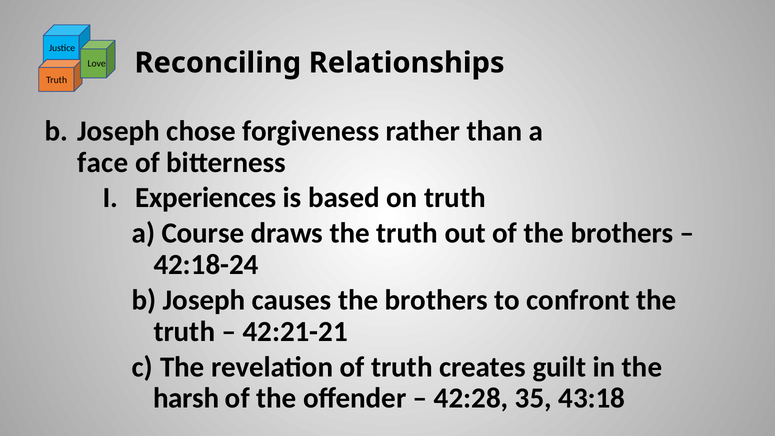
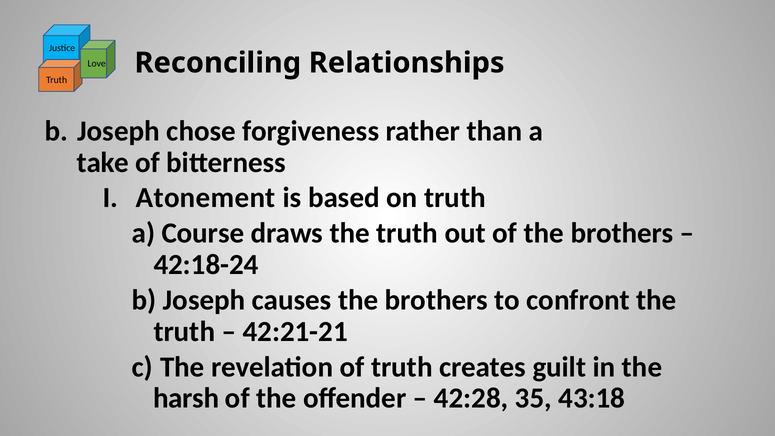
face: face -> take (103, 162)
Experiences: Experiences -> Atonement (206, 198)
